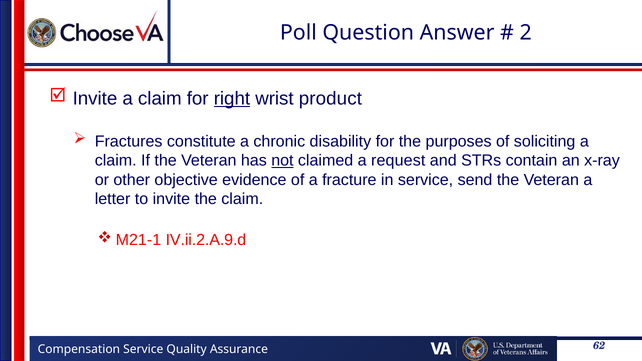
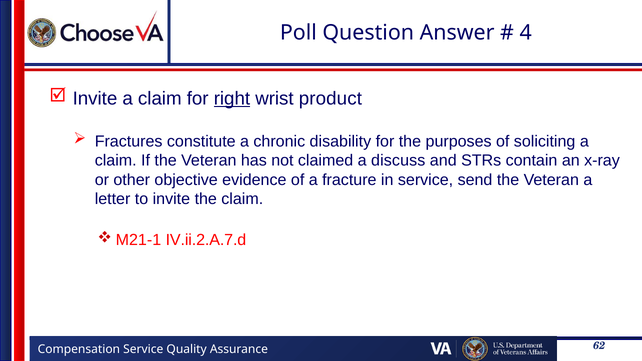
2: 2 -> 4 (526, 33)
not underline: present -> none (282, 161)
request: request -> discuss (398, 161)
IV.ii.2.A.9.d: IV.ii.2.A.9.d -> IV.ii.2.A.7.d (206, 240)
